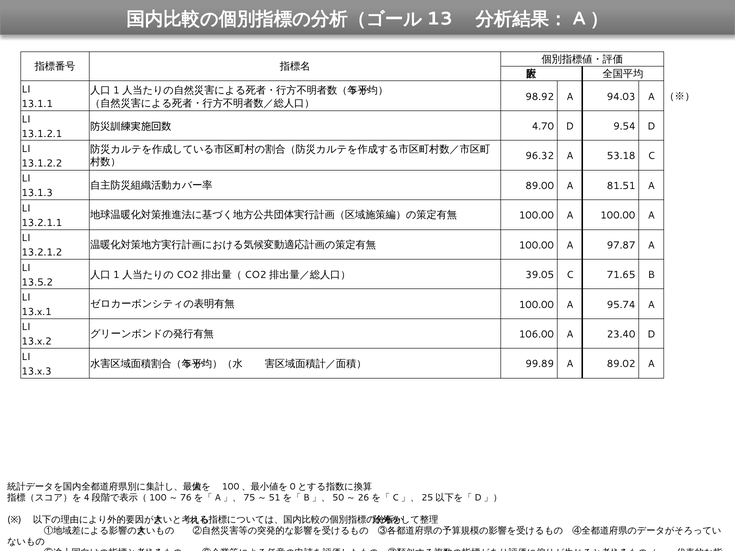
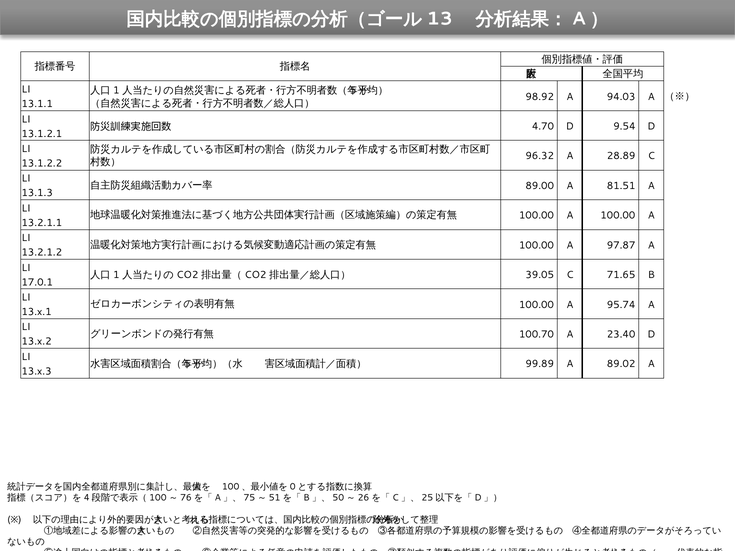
53.18: 53.18 -> 28.89 (621, 156)
13.5.2: 13.5.2 -> 17.0.1 (37, 282)
106.00: 106.00 -> 100.70 (536, 334)
